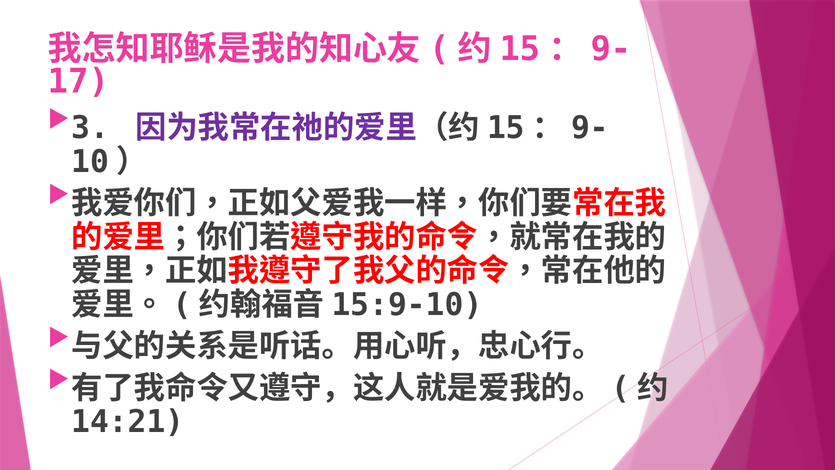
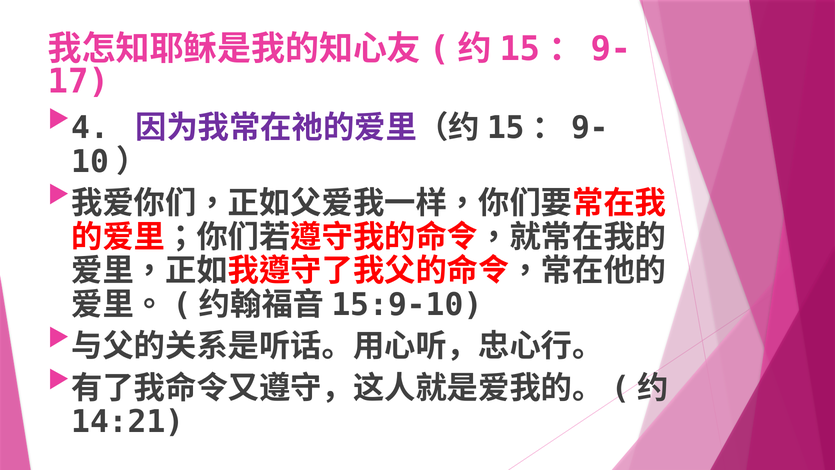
3: 3 -> 4 (90, 128)
